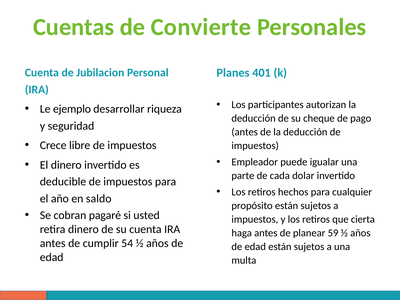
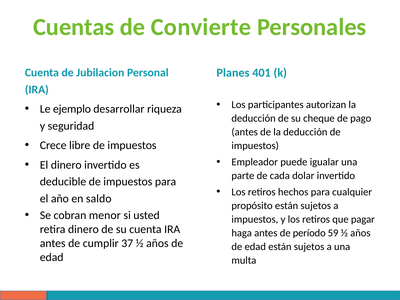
pagaré: pagaré -> menor (105, 215)
cierta: cierta -> pagar (363, 219)
planear: planear -> período (309, 233)
54: 54 -> 37 (127, 243)
